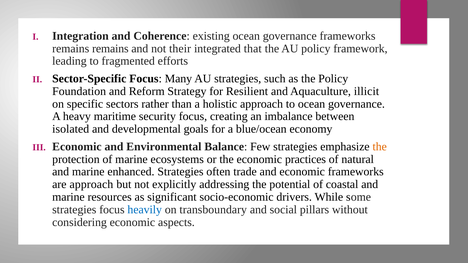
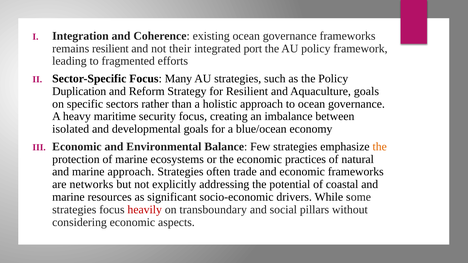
remains remains: remains -> resilient (110, 49)
that: that -> port (253, 49)
Foundation: Foundation -> Duplication (79, 91)
Aquaculture illicit: illicit -> goals (366, 91)
marine enhanced: enhanced -> approach (131, 172)
are approach: approach -> networks (91, 185)
heavily colour: blue -> red (145, 210)
